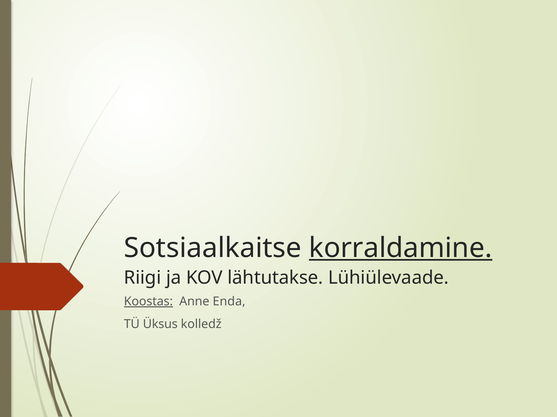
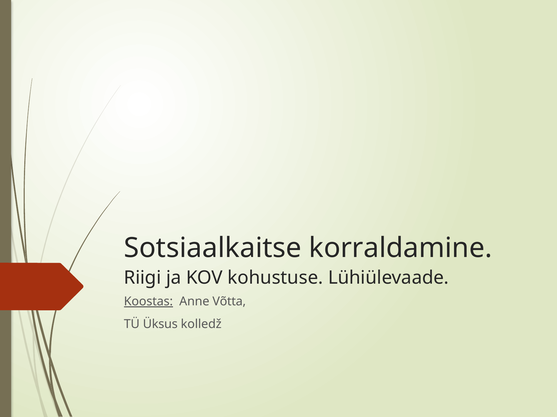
korraldamine underline: present -> none (401, 248)
lähtutakse: lähtutakse -> kohustuse (275, 278)
Enda: Enda -> Võtta (229, 302)
